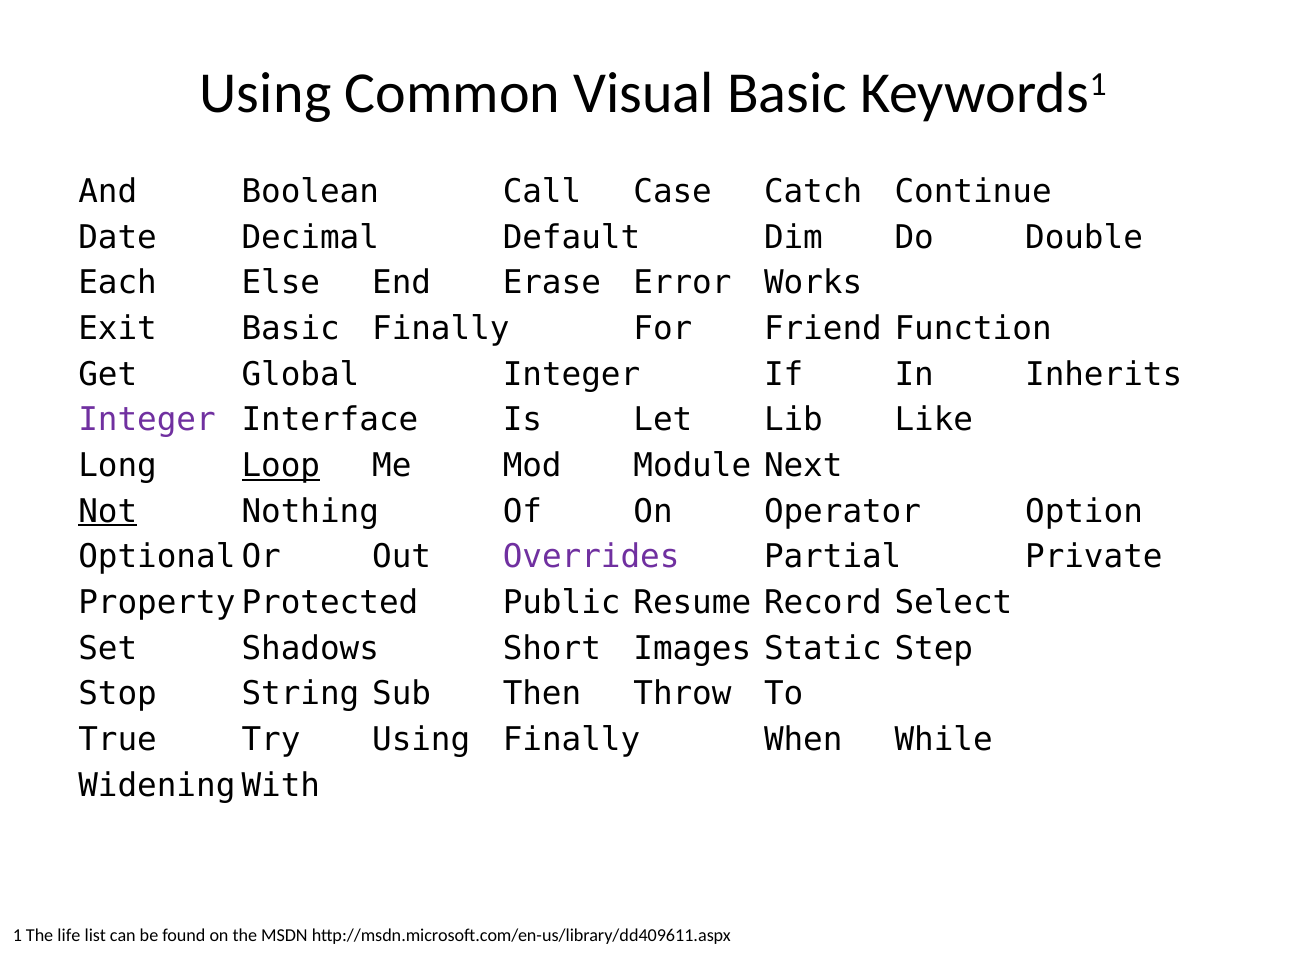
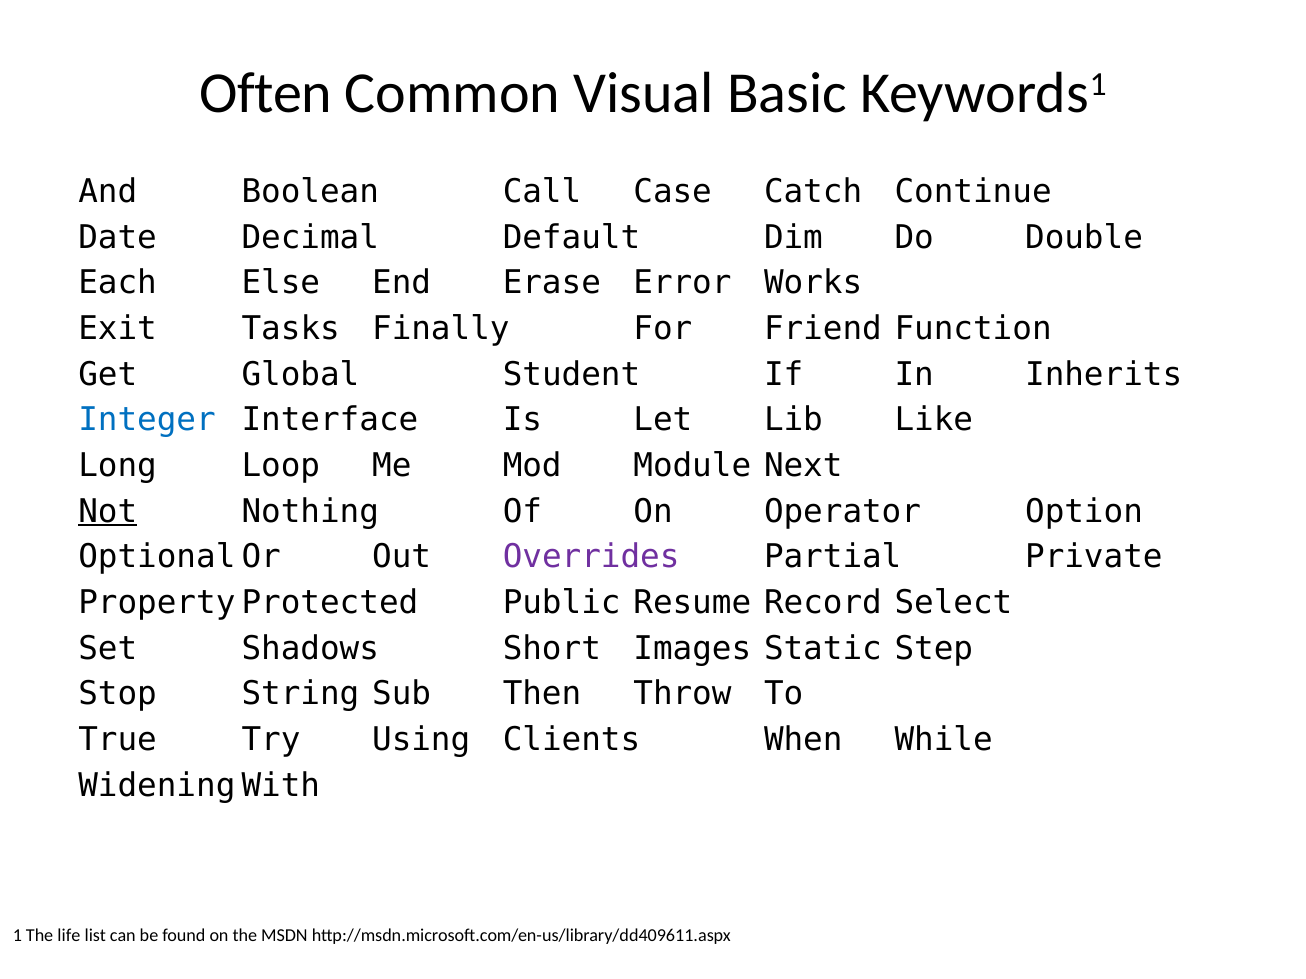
Using: Using -> Often (266, 93)
Exit Basic: Basic -> Tasks (291, 329)
Global Integer: Integer -> Student (572, 374)
Integer colour: purple -> blue (147, 420)
Loop underline: present -> none (281, 466)
Using Finally: Finally -> Clients (572, 740)
